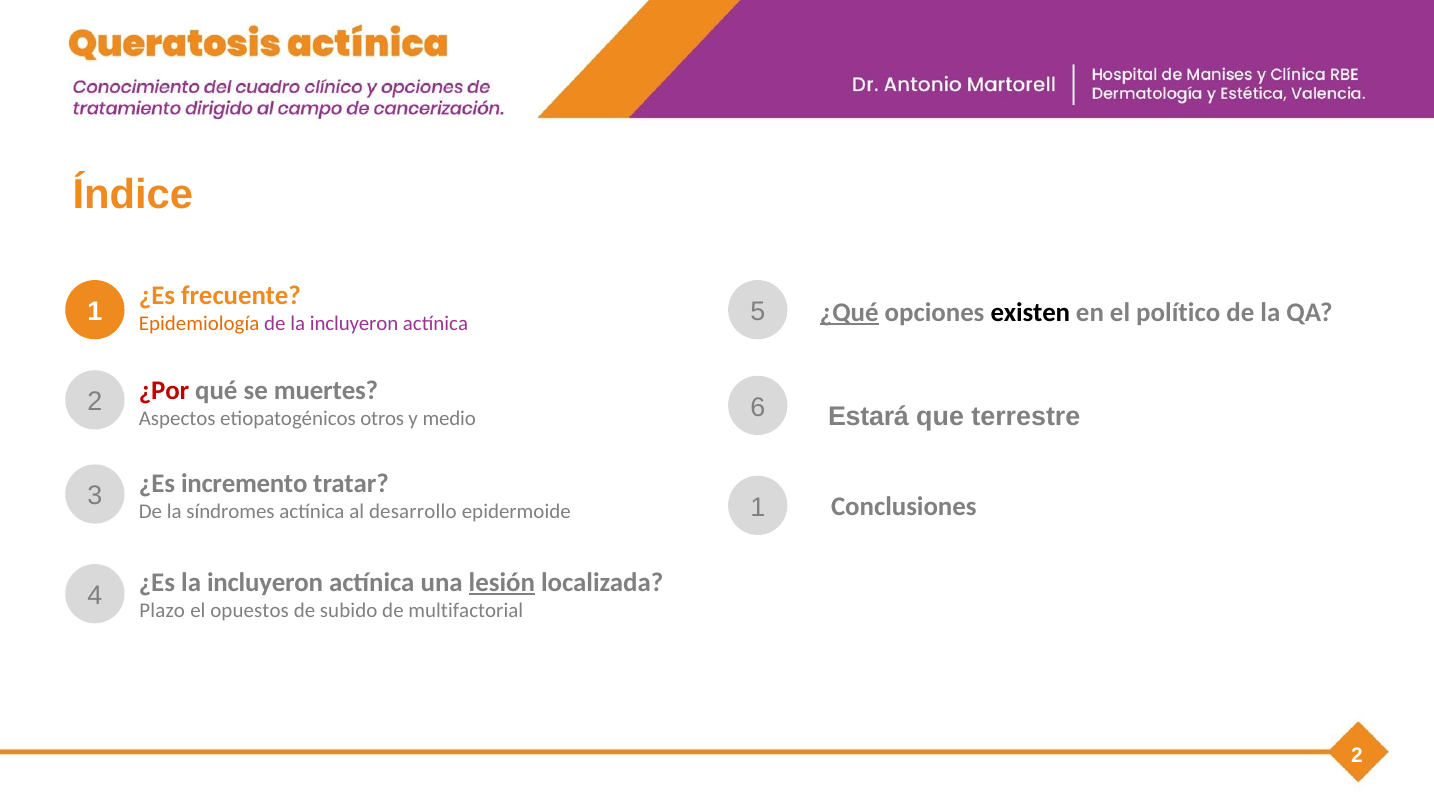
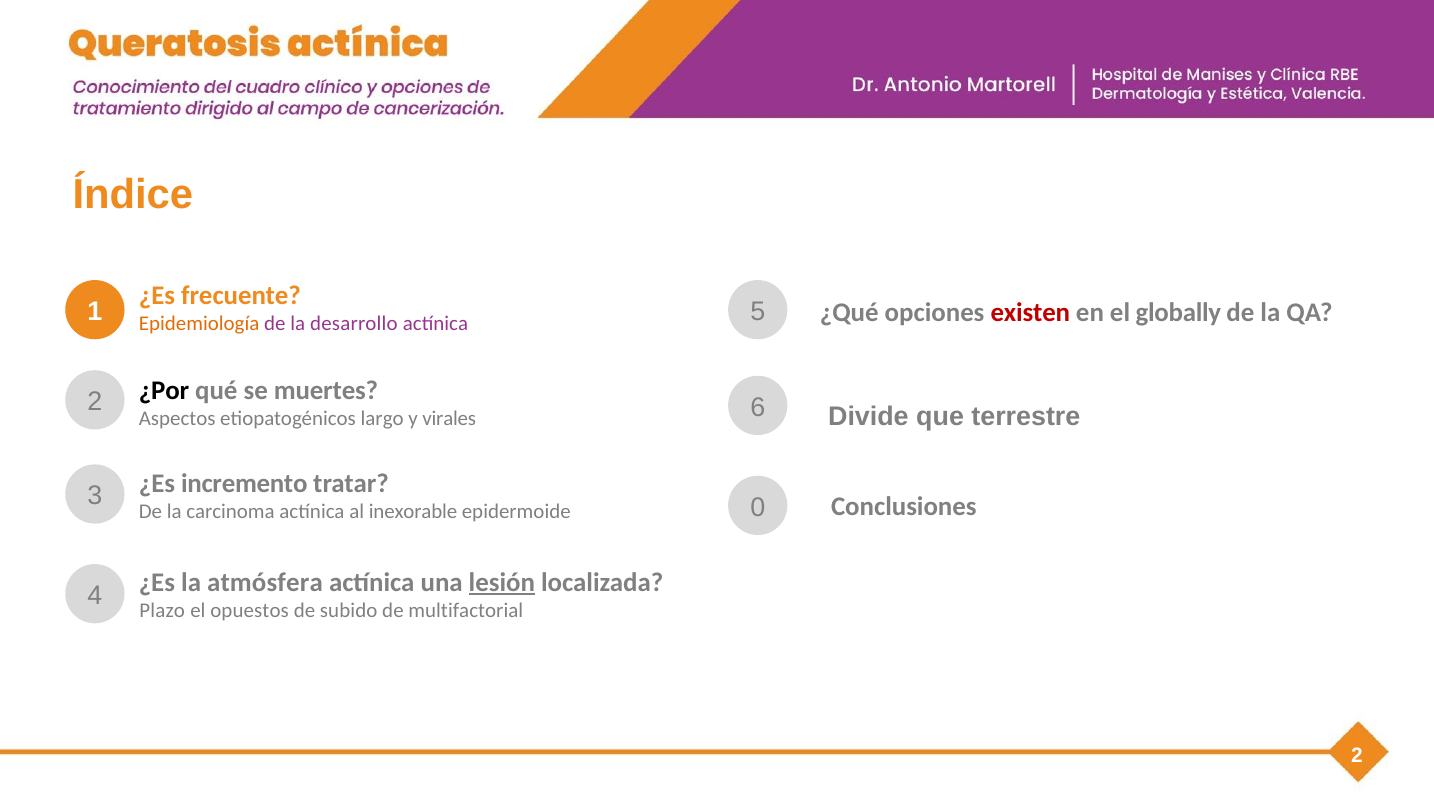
¿Qué underline: present -> none (849, 313)
existen colour: black -> red (1030, 313)
político: político -> globally (1178, 313)
de la incluyeron: incluyeron -> desarrollo (354, 324)
¿Por colour: red -> black (164, 391)
Estará: Estará -> Divide (868, 417)
otros: otros -> largo (382, 419)
medio: medio -> virales (449, 419)
3 1: 1 -> 0 (758, 508)
síndromes: síndromes -> carcinoma (231, 512)
desarrollo: desarrollo -> inexorable (413, 512)
¿Es la incluyeron: incluyeron -> atmósfera (265, 583)
